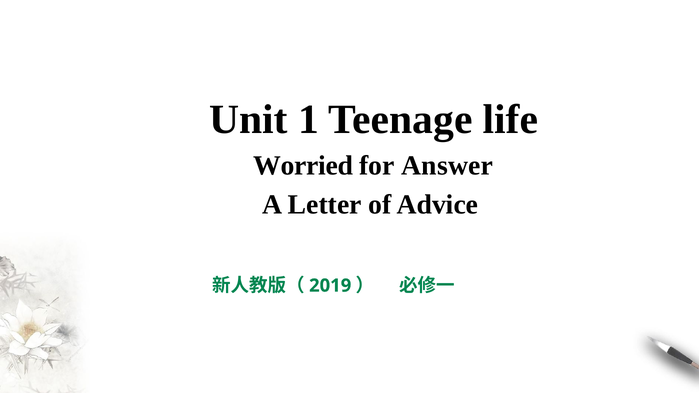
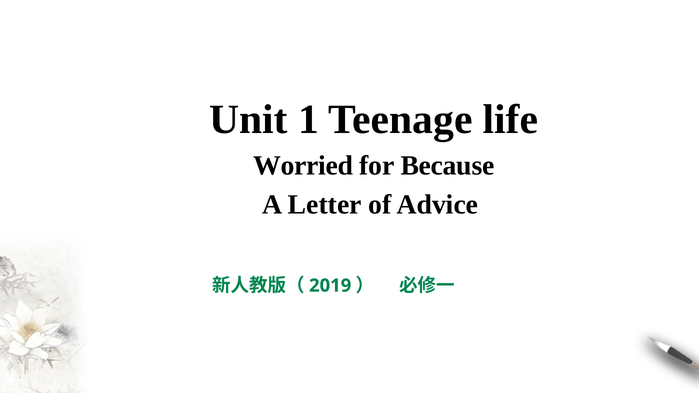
Answer: Answer -> Because (447, 166)
